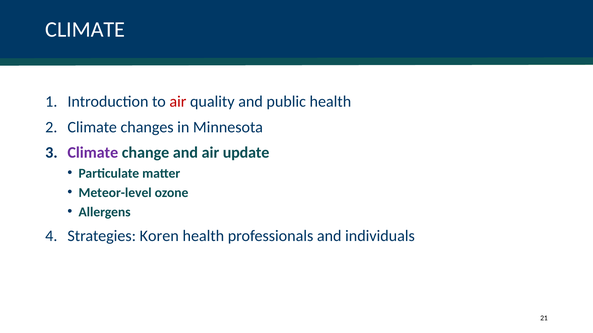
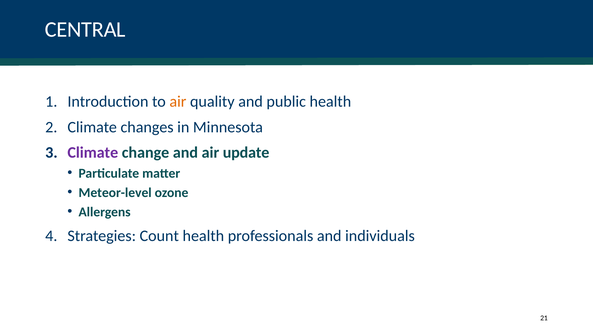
CLIMATE: CLIMATE -> CENTRAL (85, 29)
air colour: red -> orange (178, 102)
Koren: Koren -> Count (159, 236)
